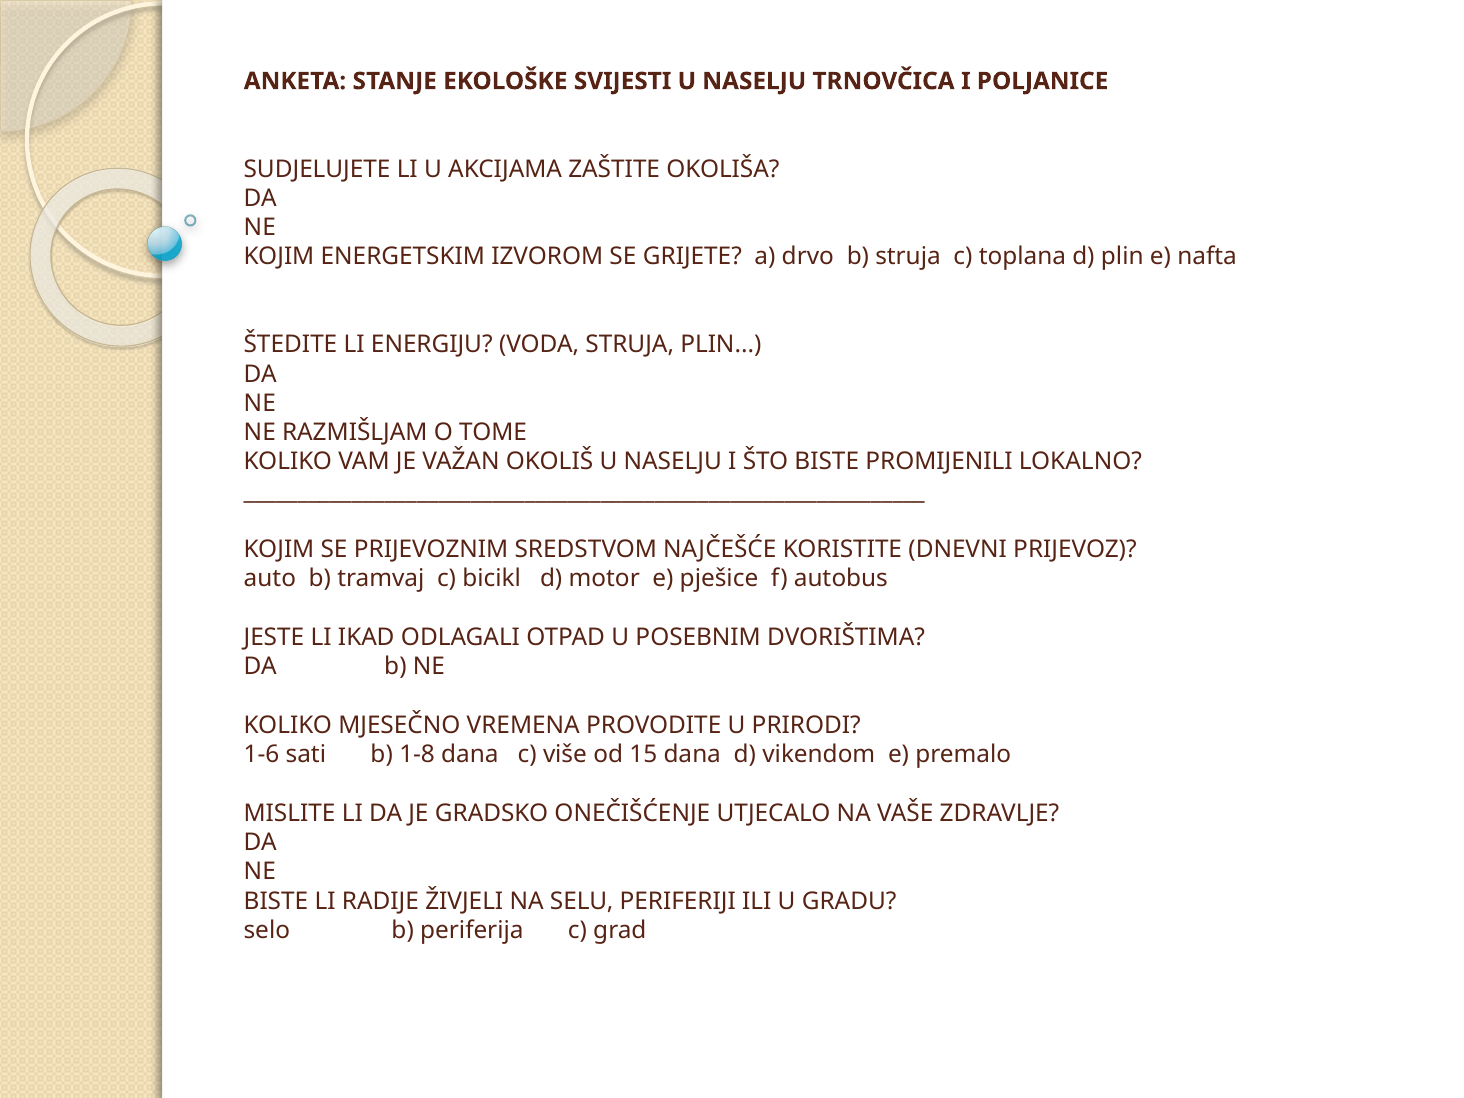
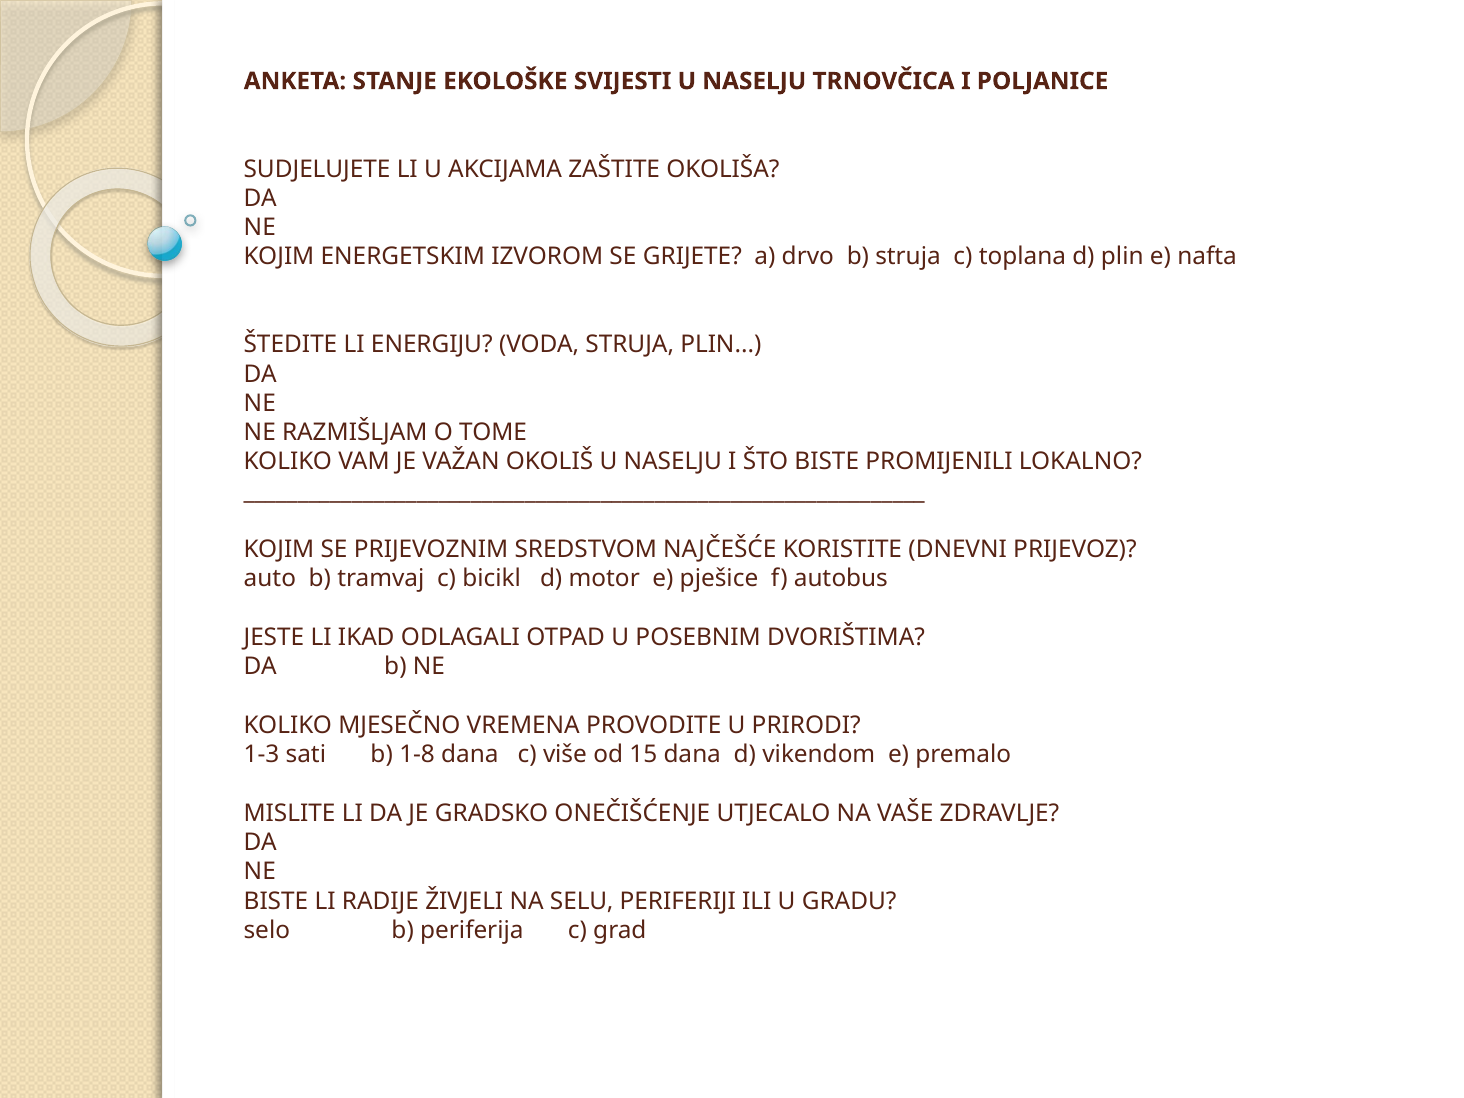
1-6: 1-6 -> 1-3 (262, 755)
